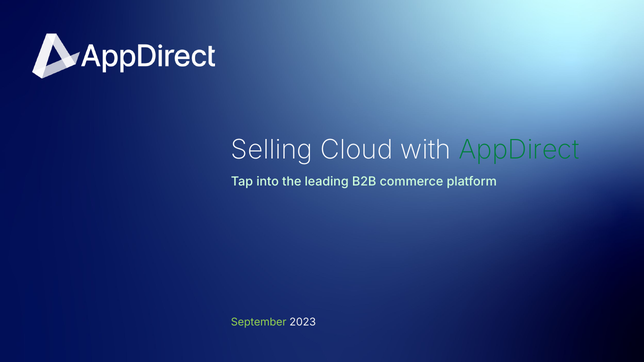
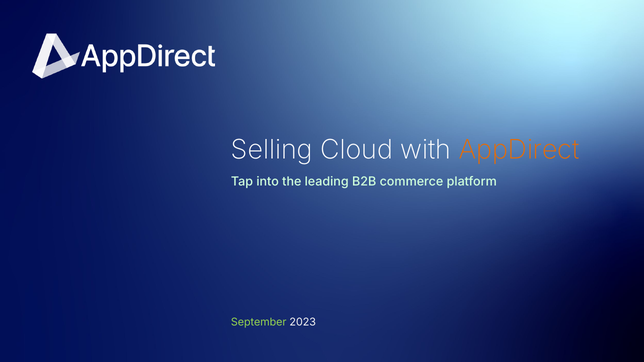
AppDirect colour: green -> orange (519, 150)
